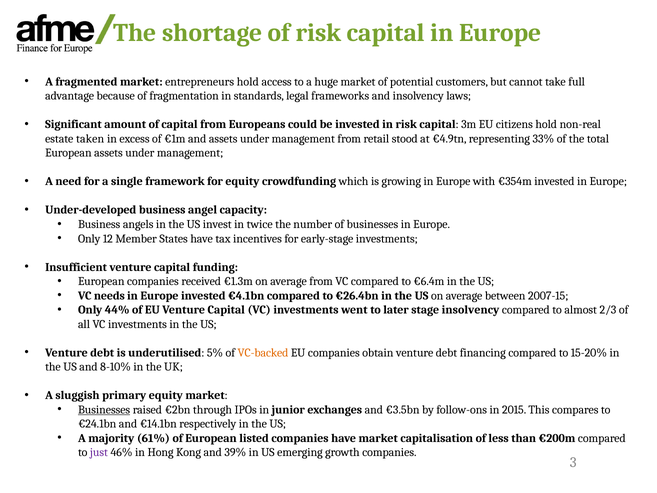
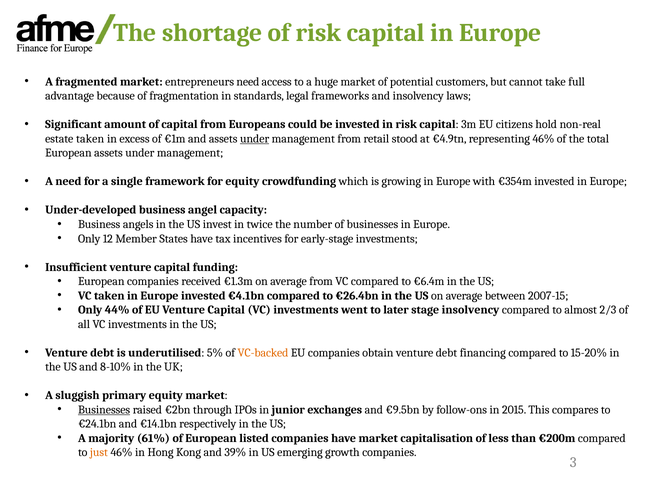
entrepreneurs hold: hold -> need (248, 82)
under underline: none -> present (255, 139)
representing 33%: 33% -> 46% (543, 139)
VC needs: needs -> taken (109, 295)
€3.5bn: €3.5bn -> €9.5bn (403, 410)
just colour: purple -> orange (99, 452)
